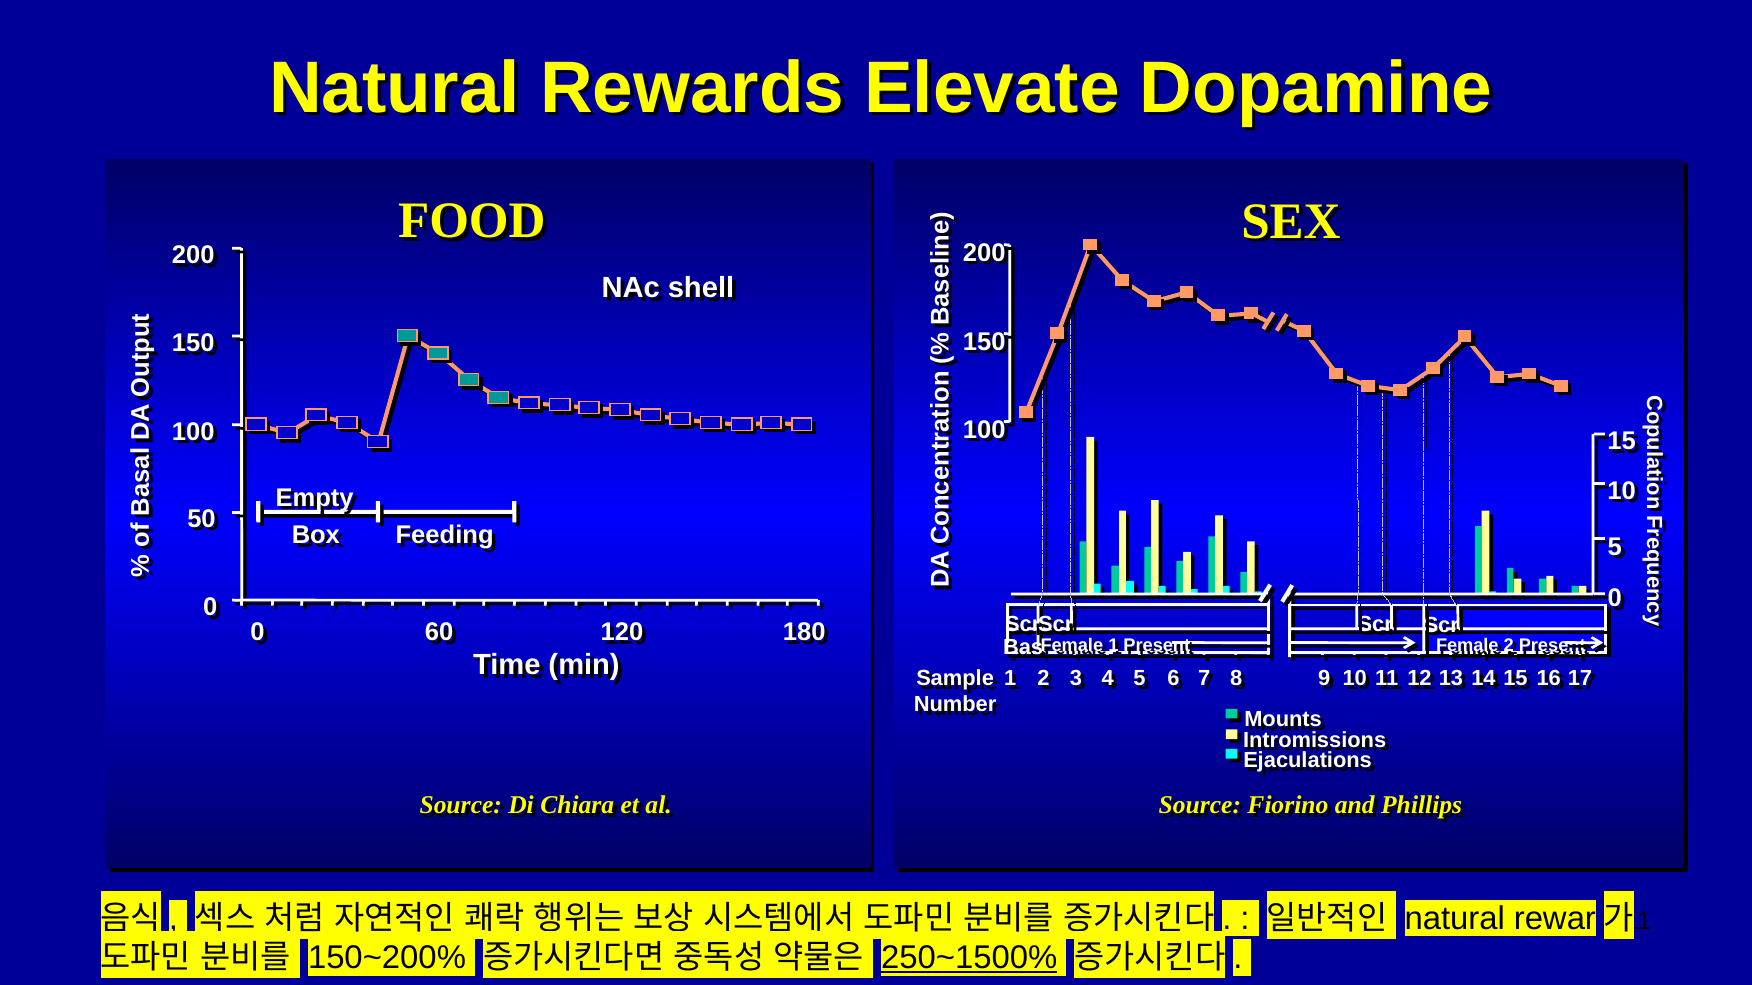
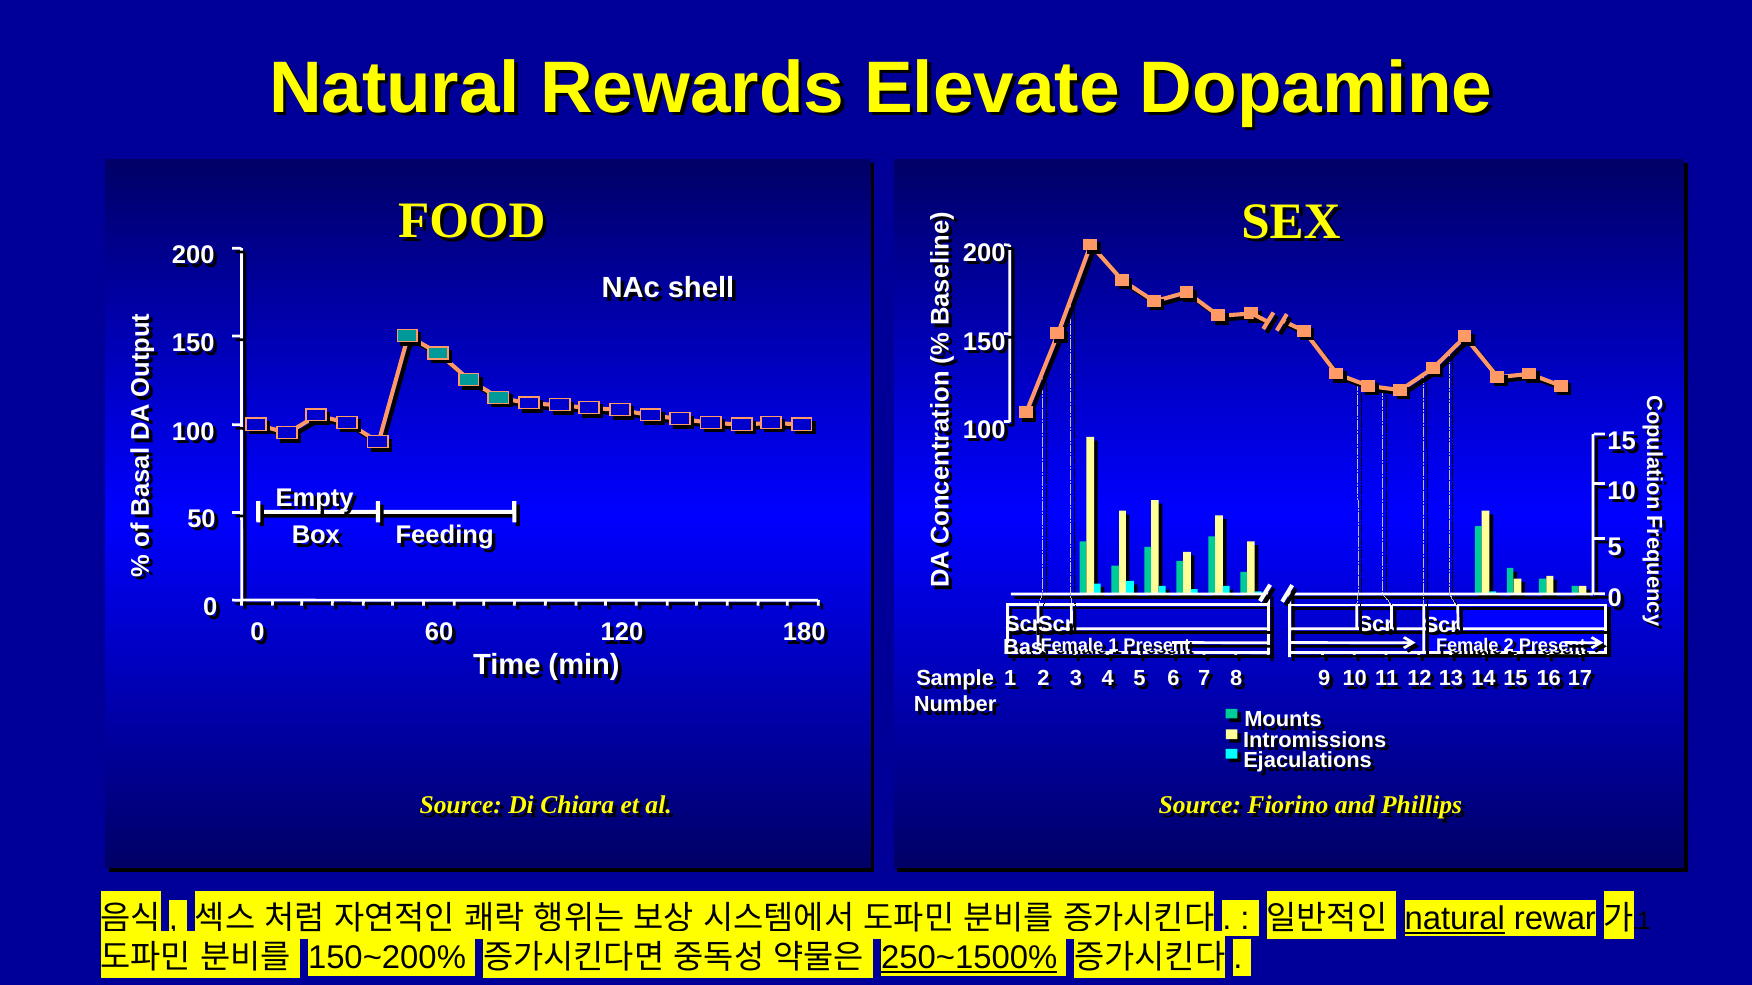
natural underline: none -> present (1455, 919)
